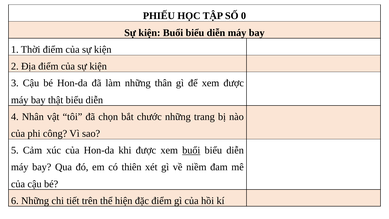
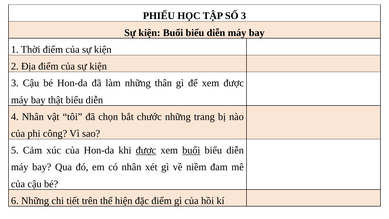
SỐ 0: 0 -> 3 (244, 16)
được underline: none -> present (146, 150)
có thiên: thiên -> nhân (131, 167)
